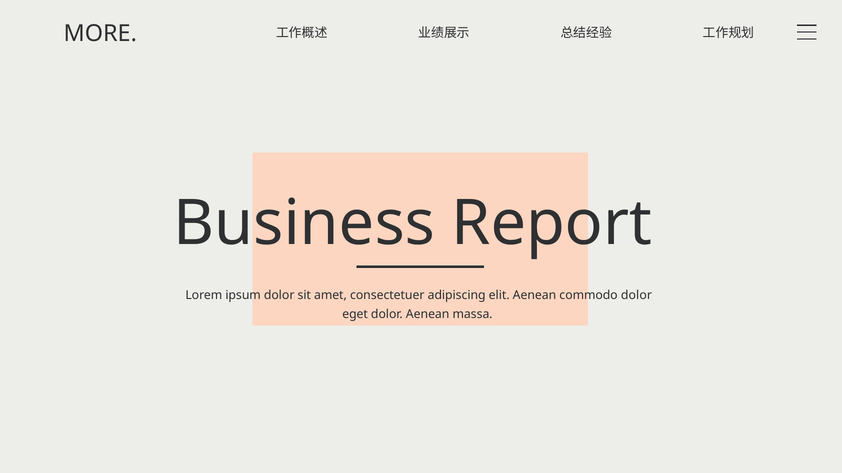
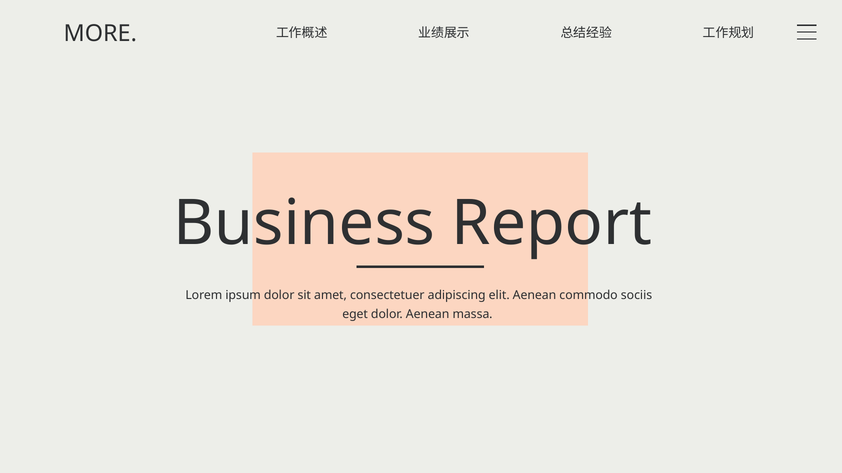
commodo dolor: dolor -> sociis (637, 296)
